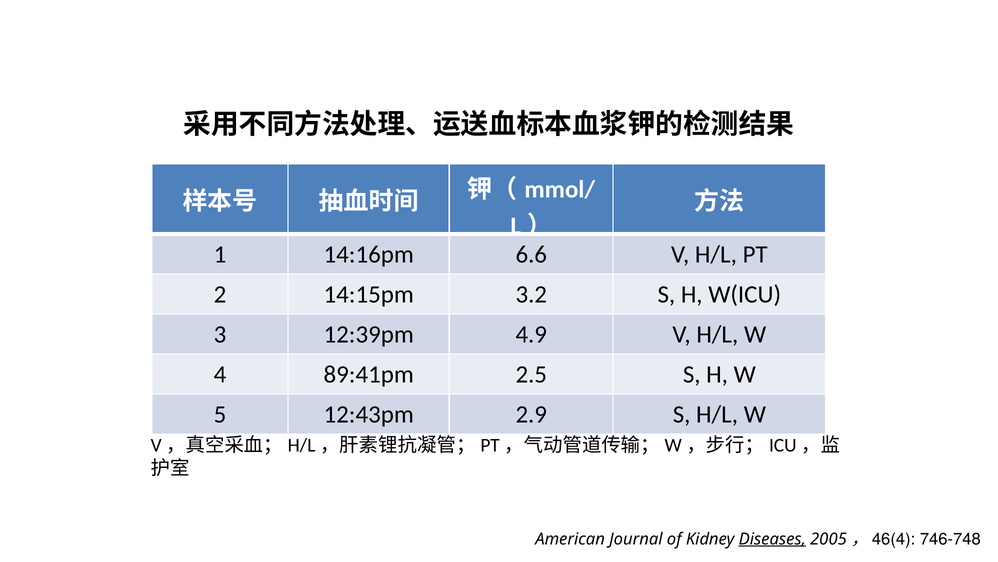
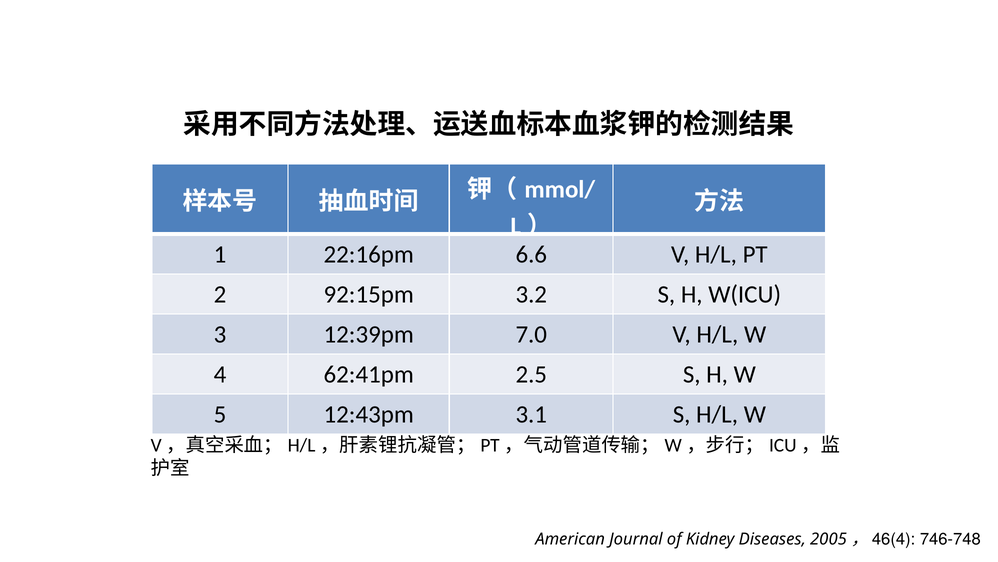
14:16pm: 14:16pm -> 22:16pm (369, 254)
14:15pm: 14:15pm -> 92:15pm (369, 294)
4.9: 4.9 -> 7.0 (531, 334)
89:41pm: 89:41pm -> 62:41pm (369, 374)
2.9: 2.9 -> 3.1 (531, 414)
Diseases underline: present -> none (772, 539)
